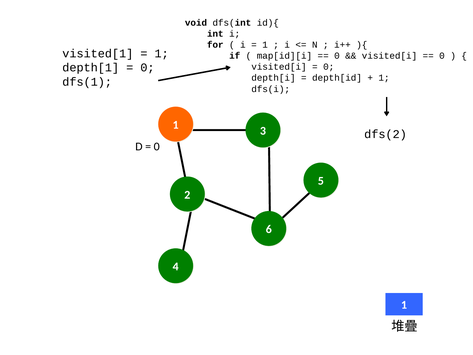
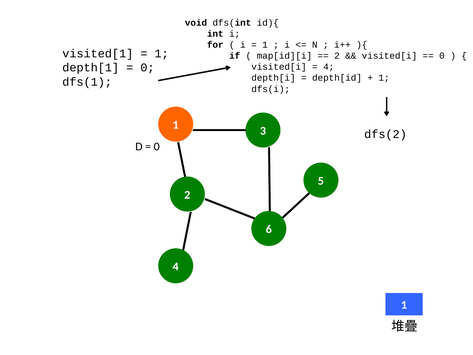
0: 0 -> 2 (337, 56)
0: 0 -> 4 (329, 67)
